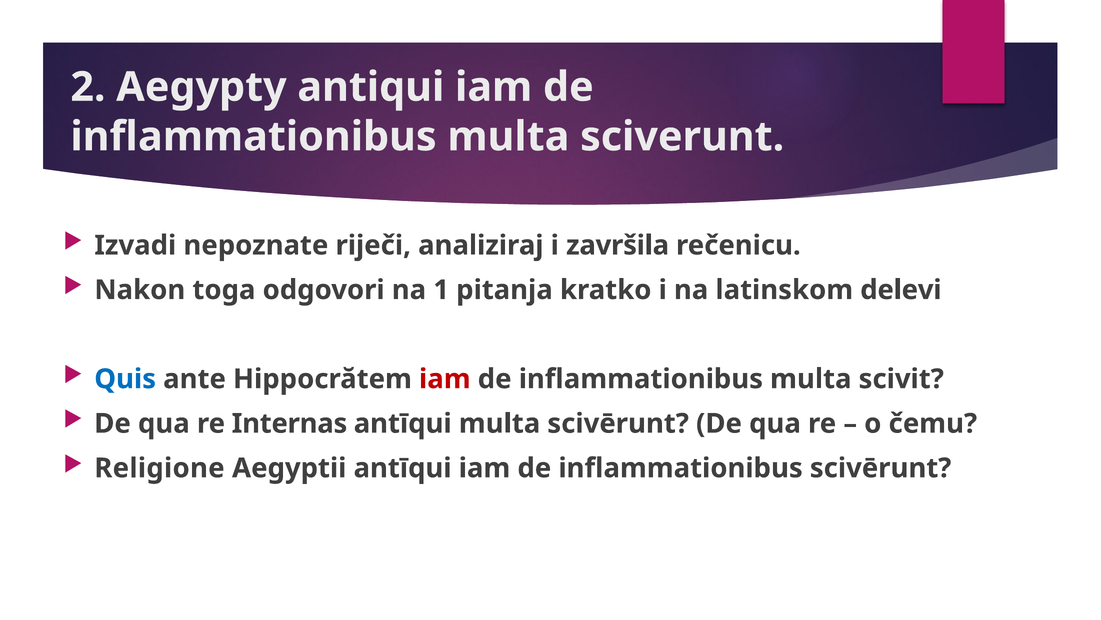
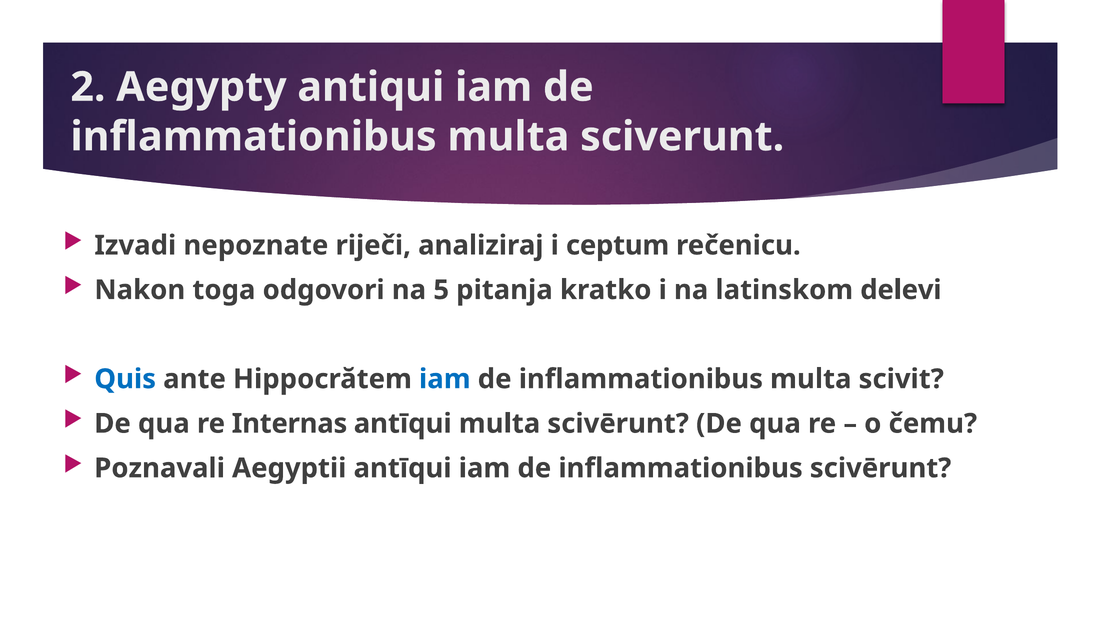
završila: završila -> ceptum (618, 245)
1: 1 -> 5 (441, 290)
iam colour: red -> blue (445, 379)
Religione: Religione -> Poznavali (160, 468)
